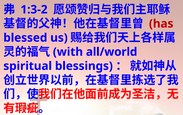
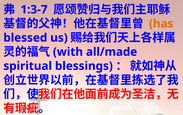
1:3-2: 1:3-2 -> 1:3-7 (34, 10)
has colour: red -> orange (161, 24)
all/world: all/world -> all/made (112, 52)
